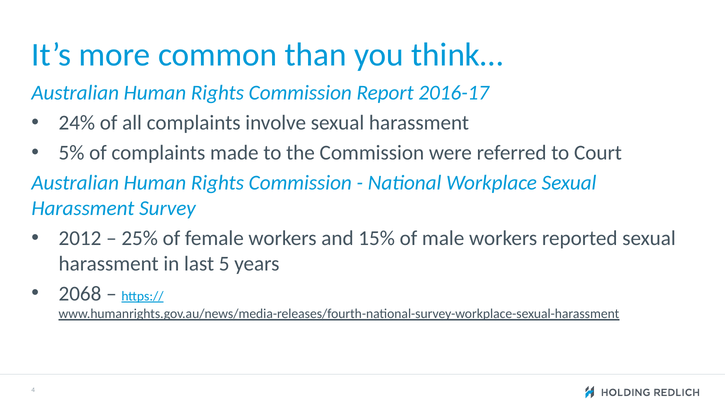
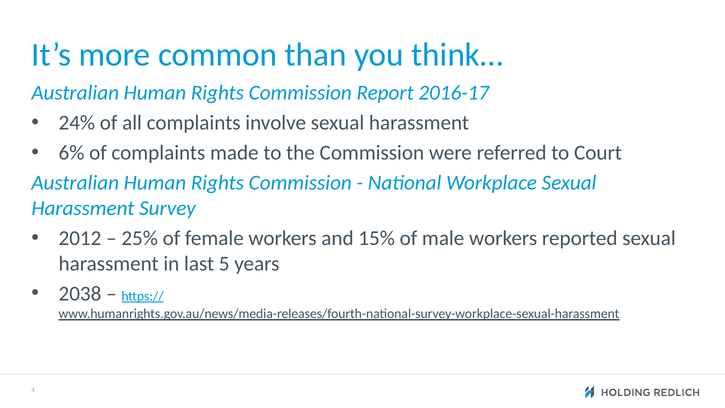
5%: 5% -> 6% (71, 153)
2068: 2068 -> 2038 (80, 293)
